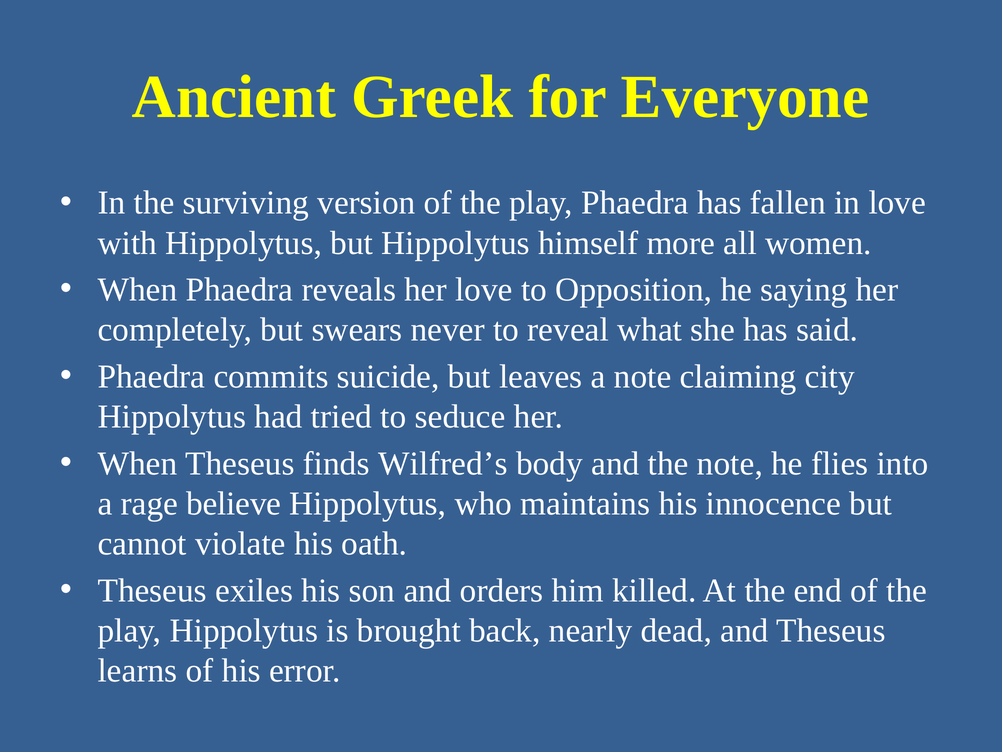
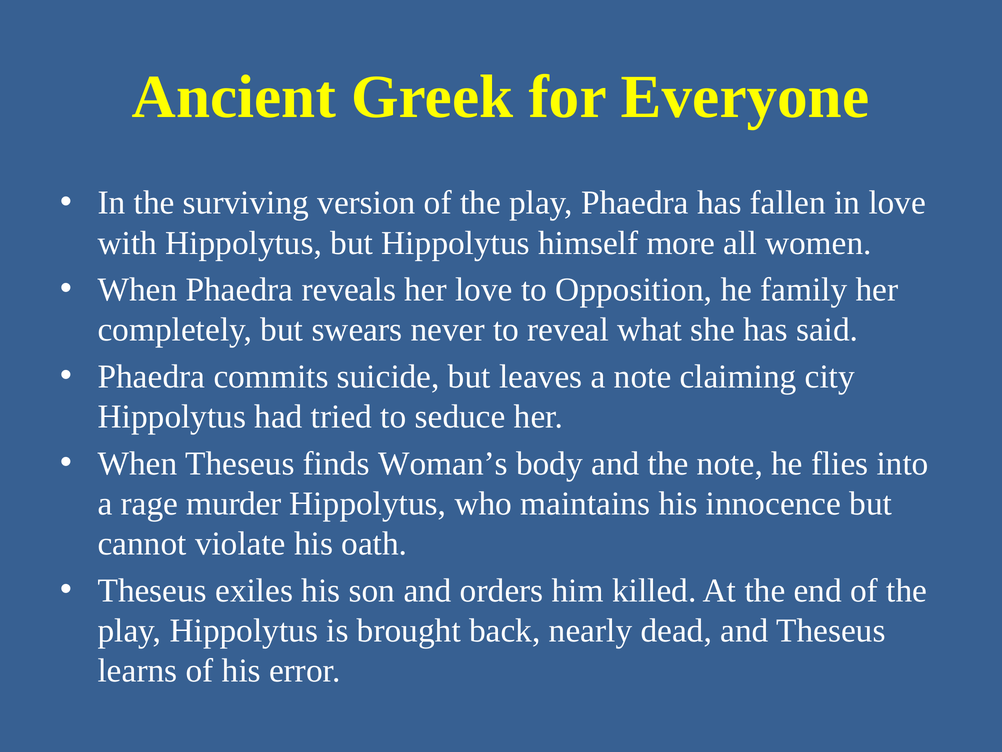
saying: saying -> family (804, 290)
Wilfred’s: Wilfred’s -> Woman’s (443, 463)
believe: believe -> murder (234, 503)
